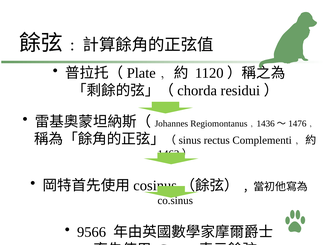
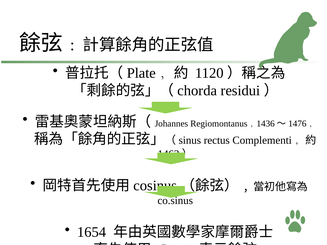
9566: 9566 -> 1654 (92, 232)
